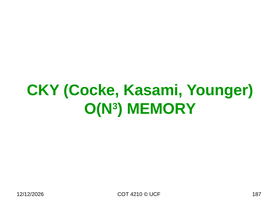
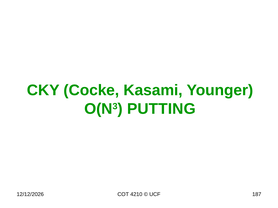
MEMORY: MEMORY -> PUTTING (161, 109)
